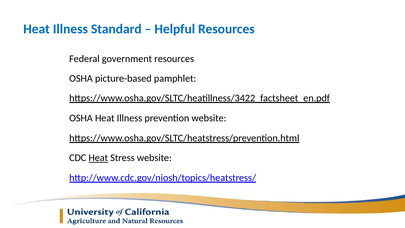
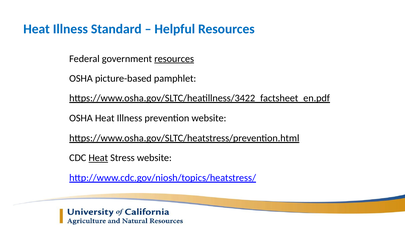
resources underline: none -> present (174, 59)
